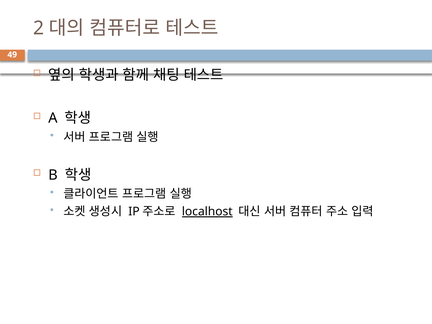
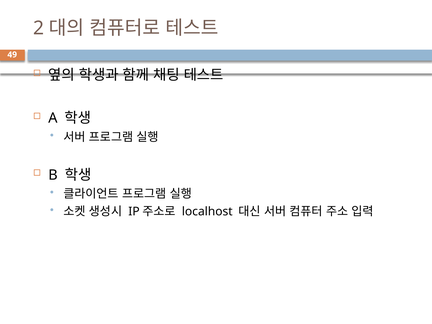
localhost underline: present -> none (207, 212)
